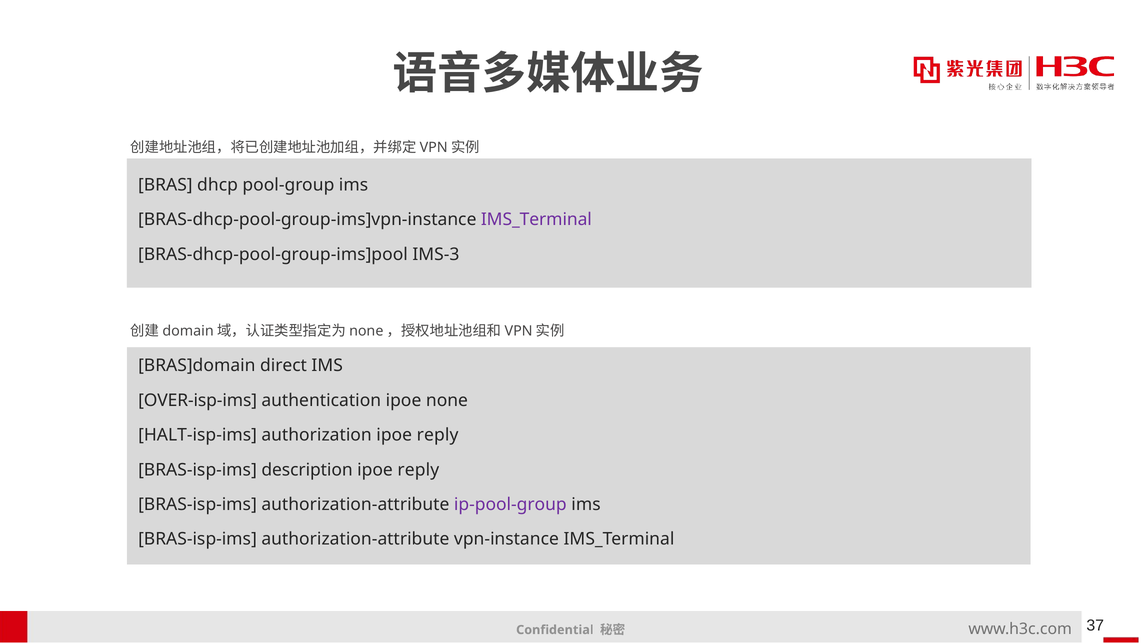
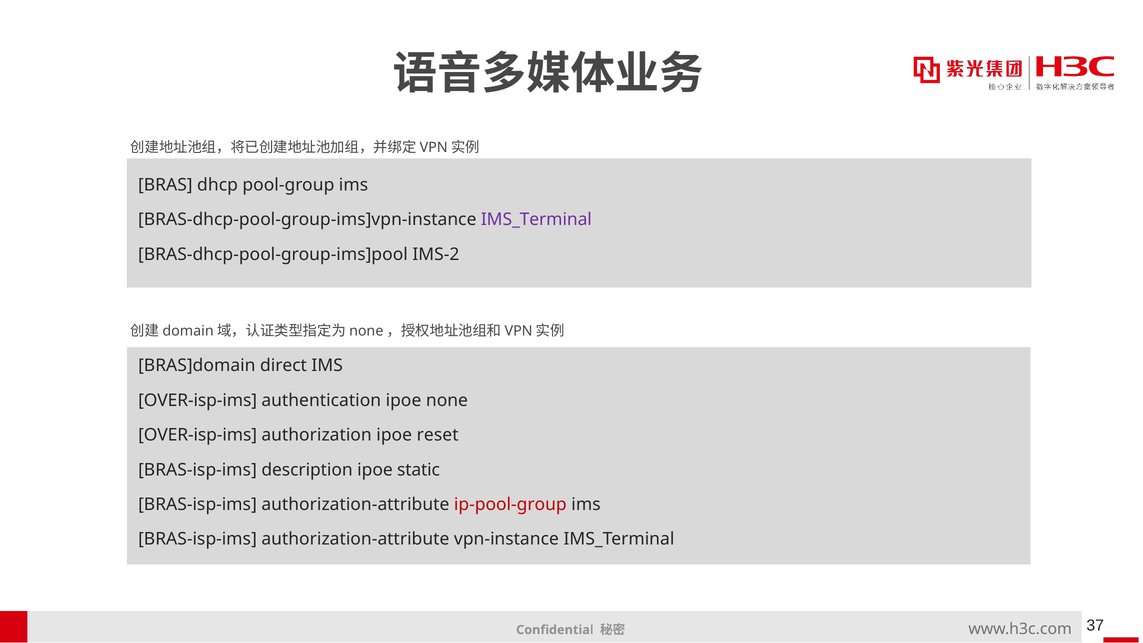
IMS-3: IMS-3 -> IMS-2 (436, 254)
HALT-isp-ims: HALT-isp-ims -> OVER-isp-ims (198, 435)
authorization ipoe reply: reply -> reset (438, 435)
reply: reply -> static (419, 470)
ip-pool-group colour: purple -> red (510, 504)
